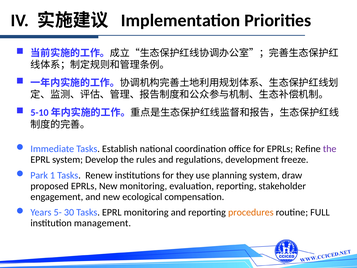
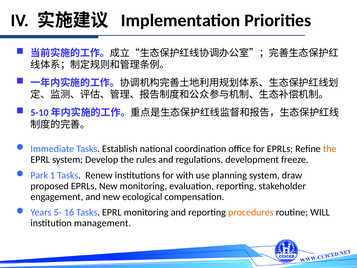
the colour: purple -> orange (330, 149)
they: they -> with (185, 175)
30: 30 -> 16 (69, 212)
FULL: FULL -> WILL (320, 212)
